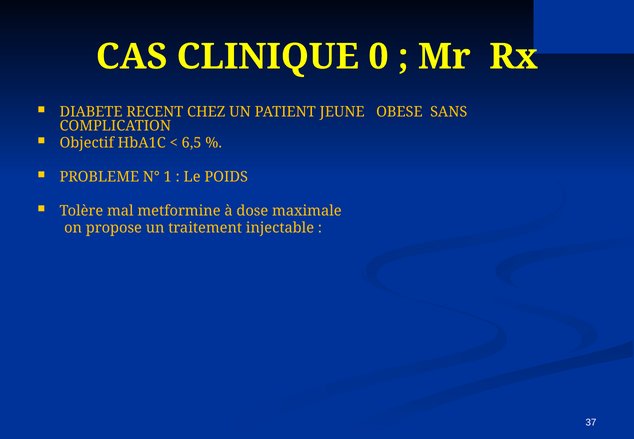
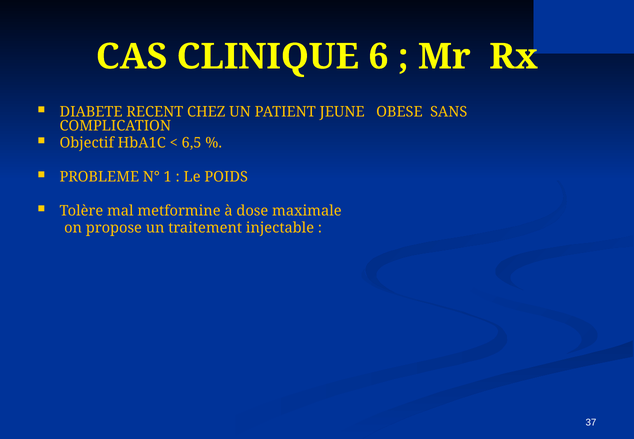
0: 0 -> 6 (378, 57)
